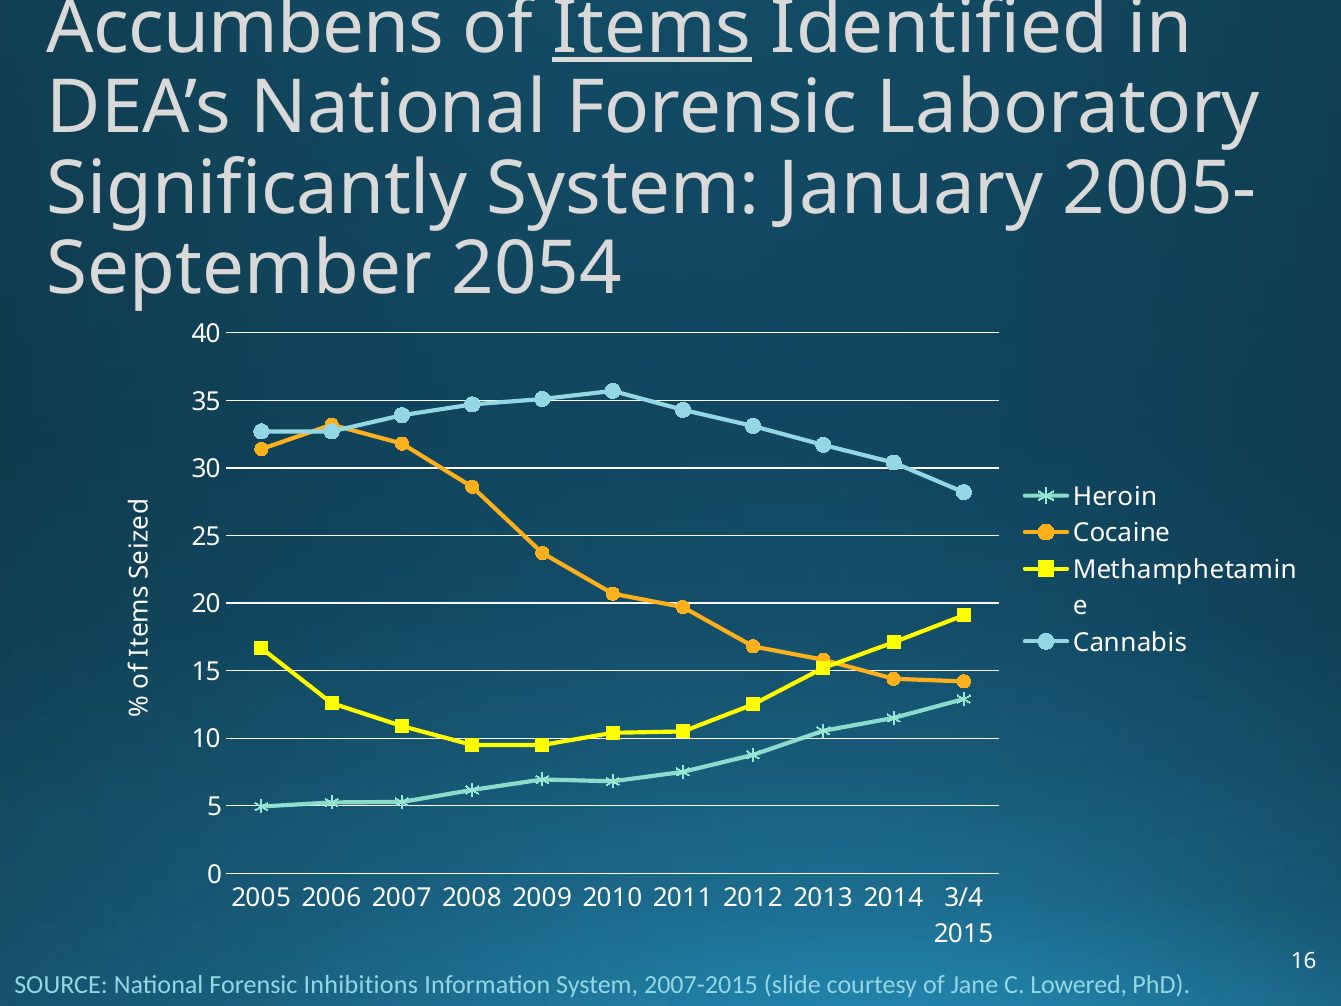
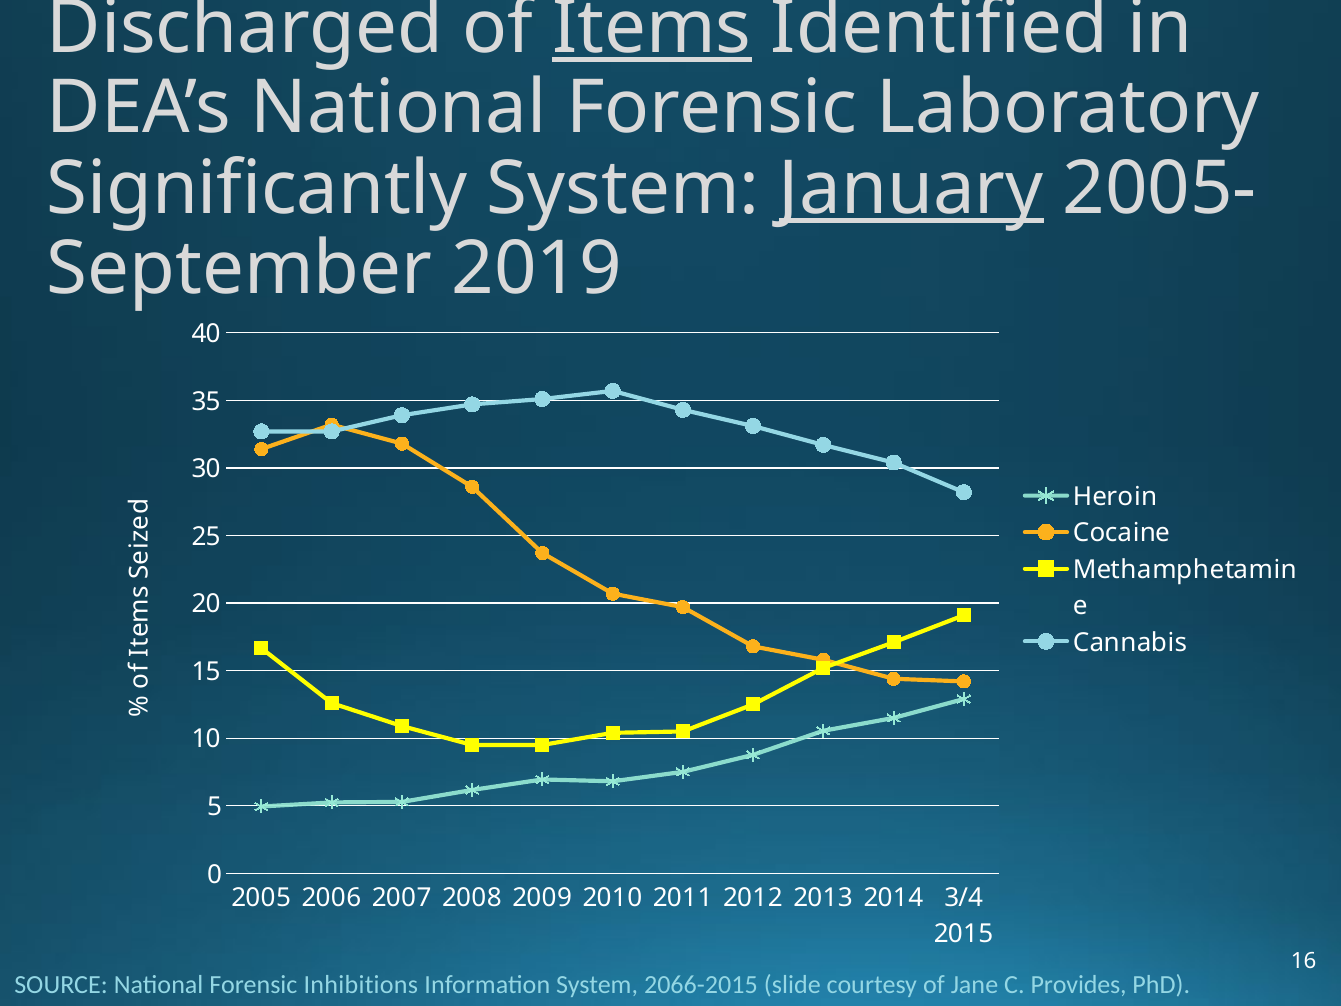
Accumbens: Accumbens -> Discharged (245, 28)
January underline: none -> present (911, 189)
2054: 2054 -> 2019 (537, 269)
2007-2015: 2007-2015 -> 2066-2015 (701, 985)
Lowered: Lowered -> Provides (1079, 985)
